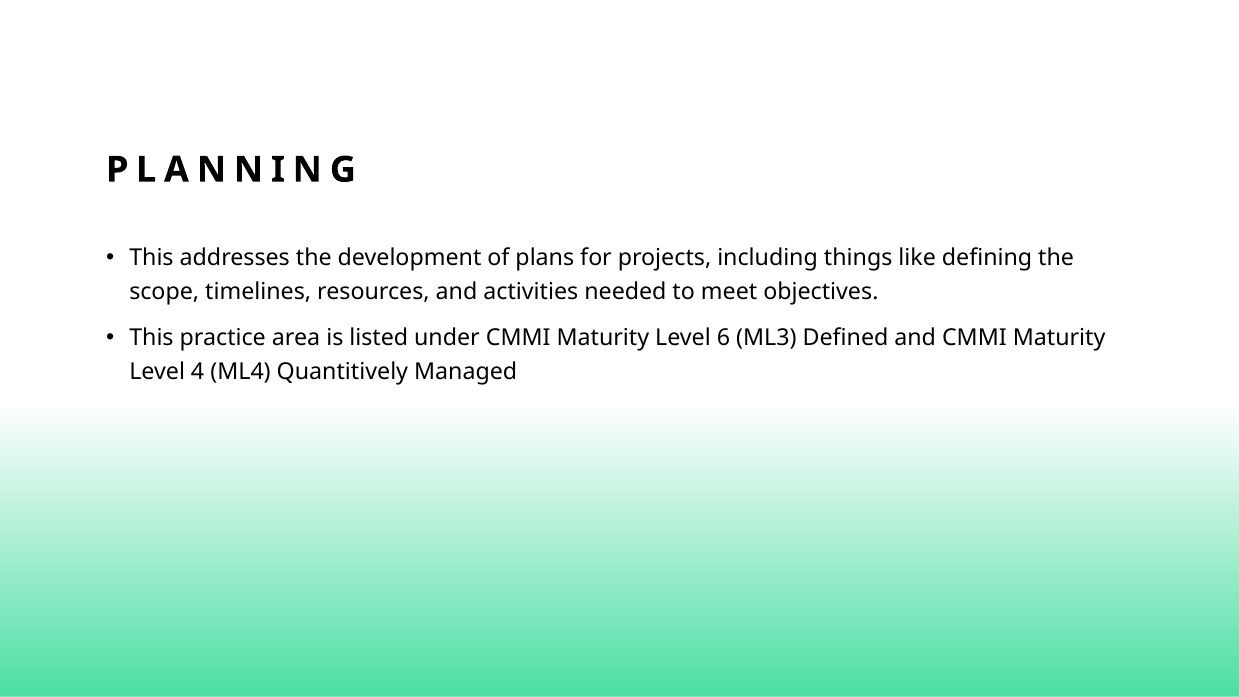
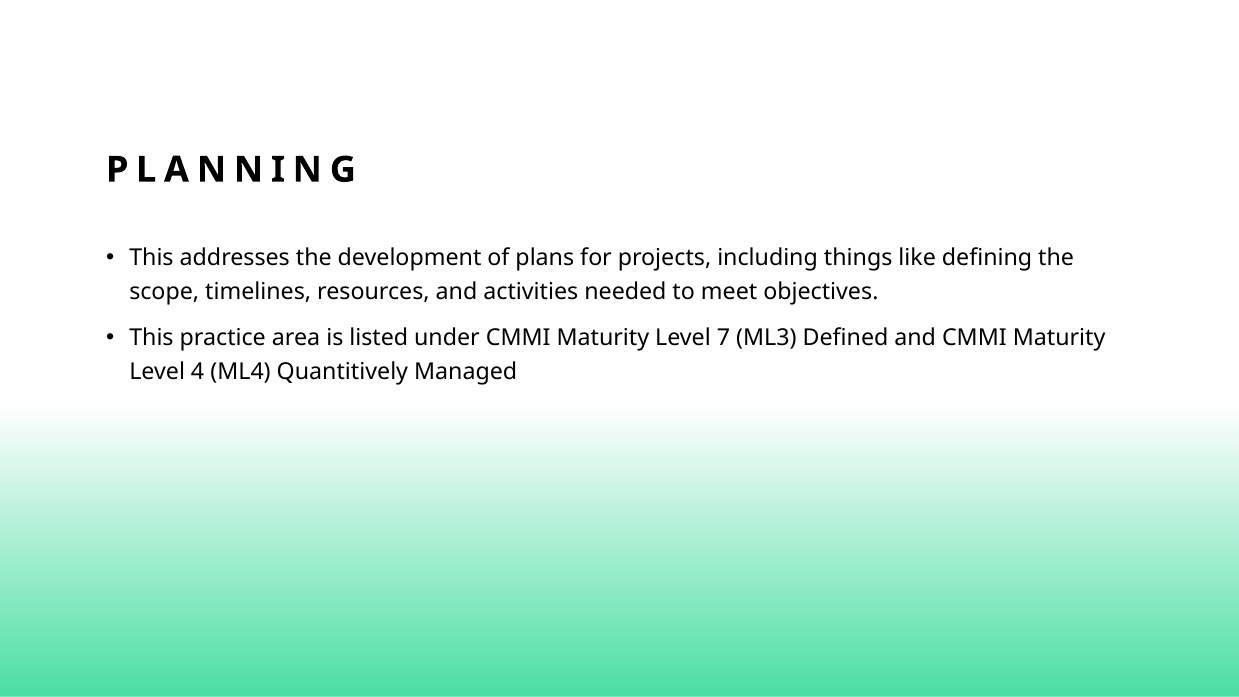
6: 6 -> 7 (724, 338)
